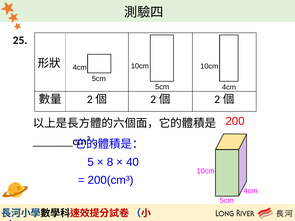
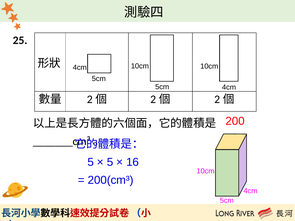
8: 8 -> 5 (110, 162)
40: 40 -> 16 (133, 162)
